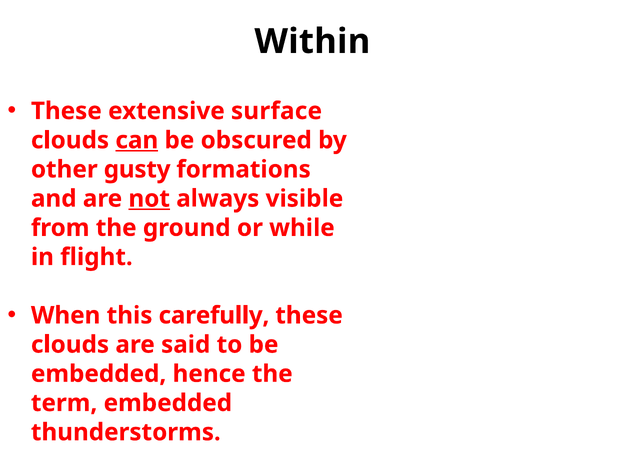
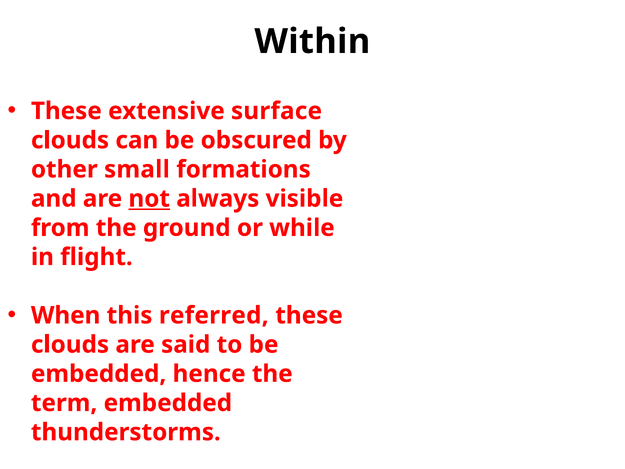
can underline: present -> none (137, 140)
gusty: gusty -> small (137, 169)
carefully: carefully -> referred (214, 315)
